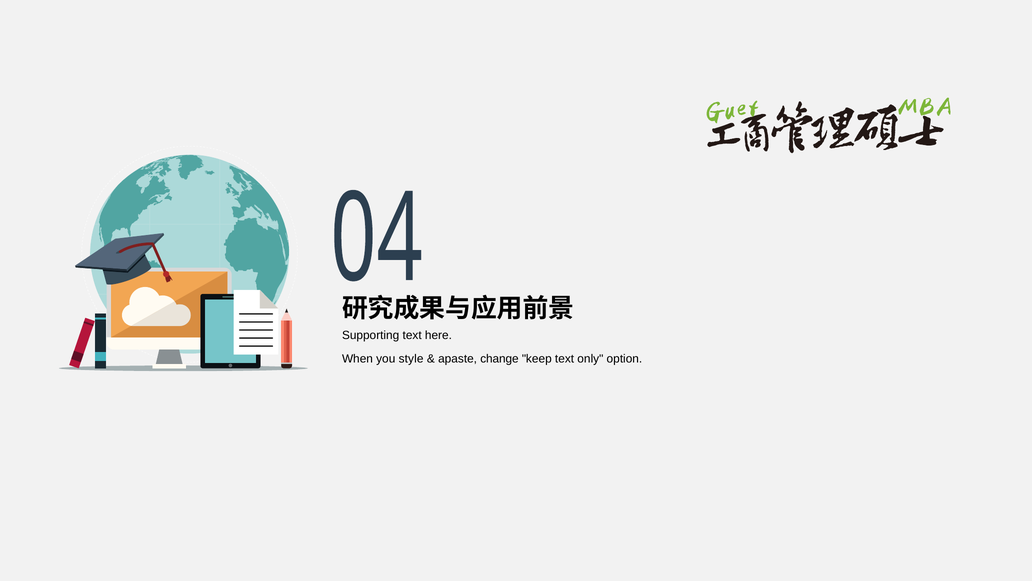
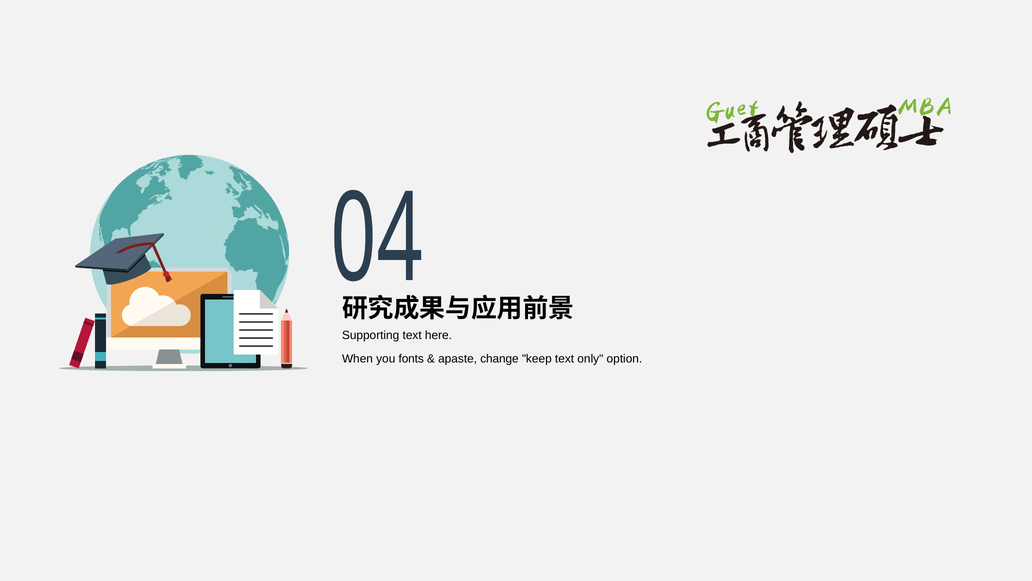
style: style -> fonts (411, 358)
